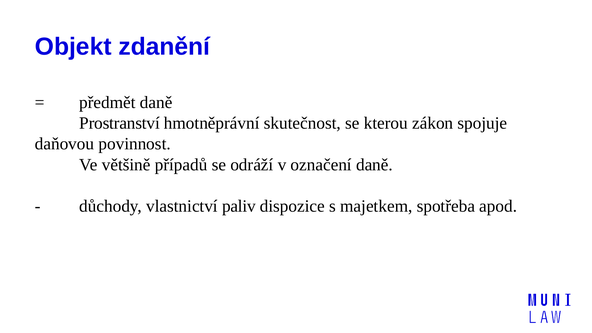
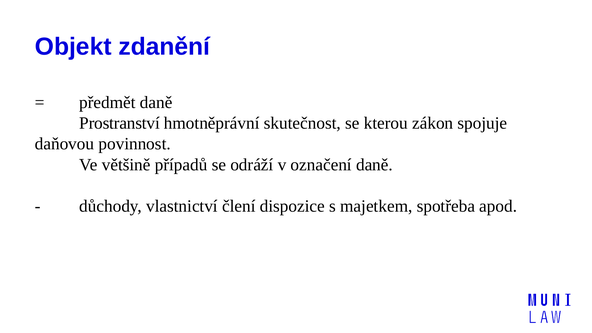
paliv: paliv -> člení (239, 206)
